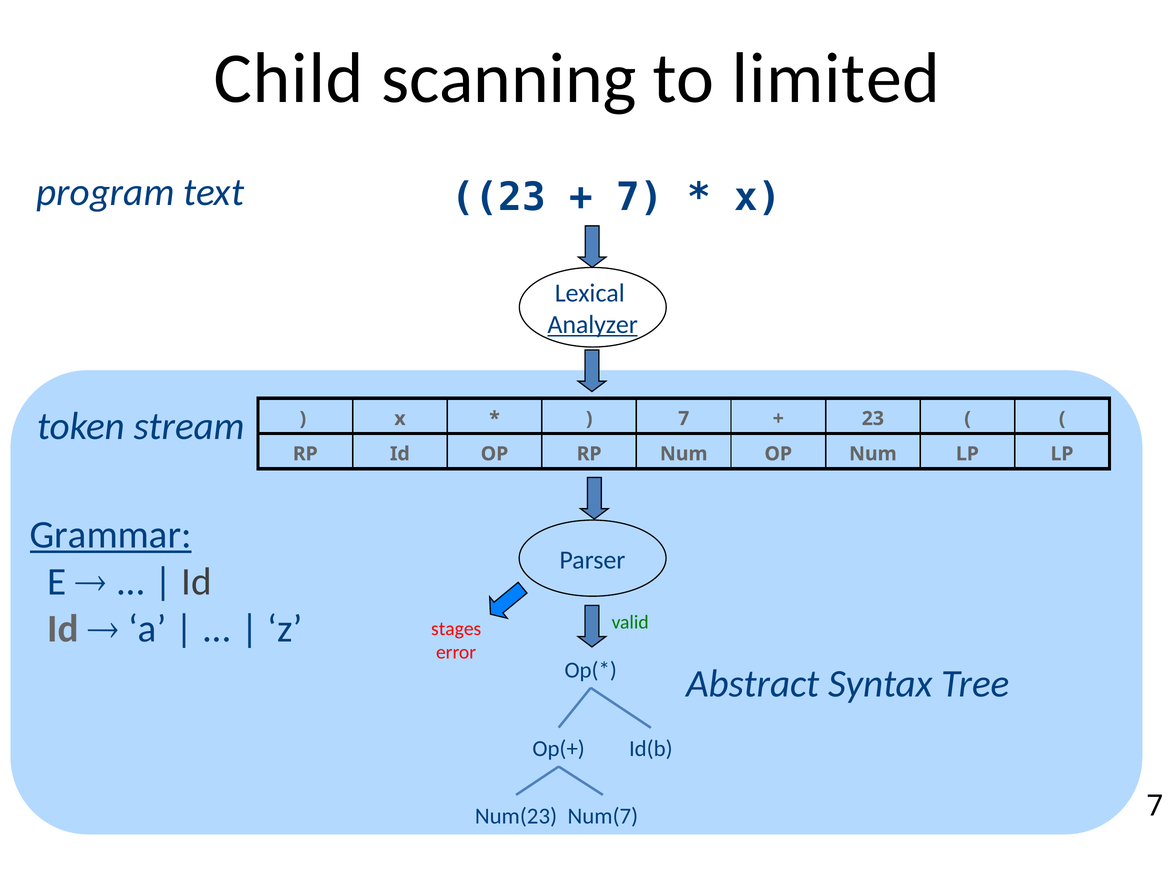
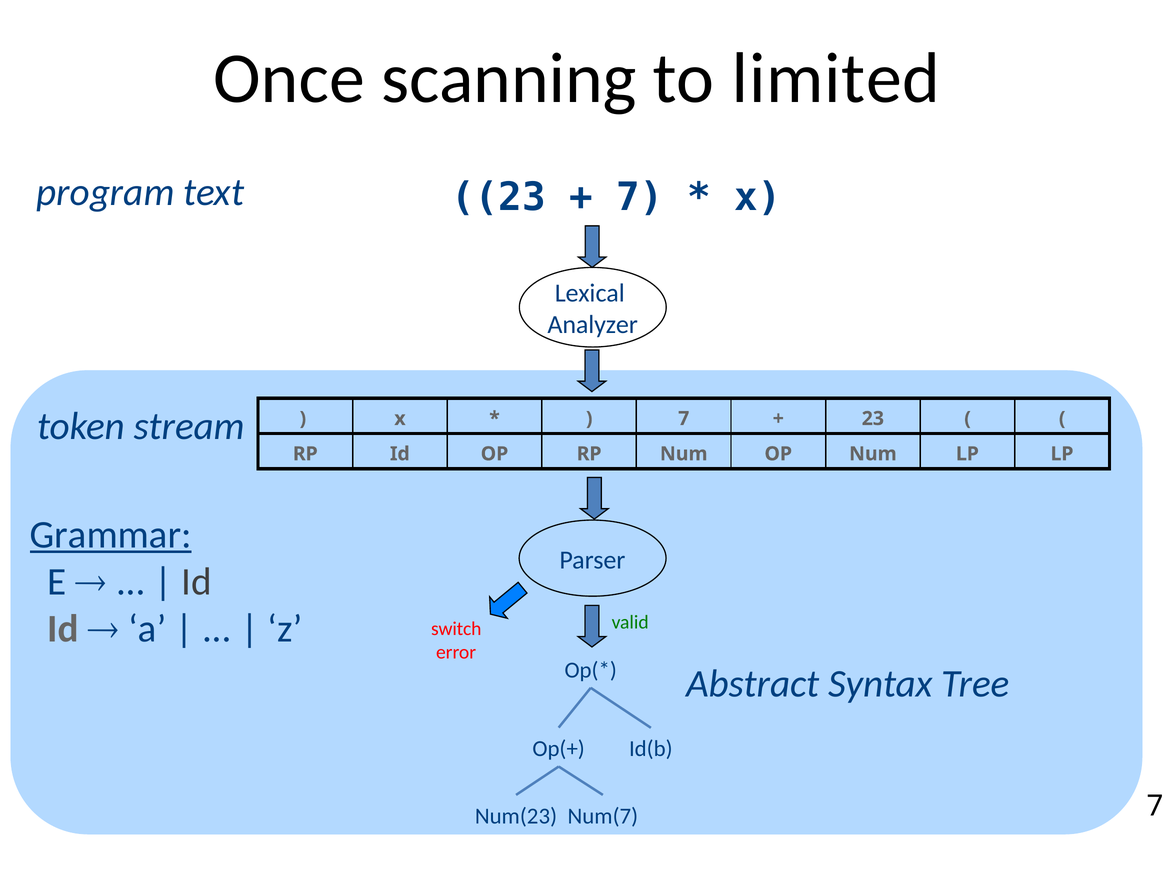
Child: Child -> Once (289, 78)
Analyzer underline: present -> none (593, 325)
stages: stages -> switch (456, 629)
